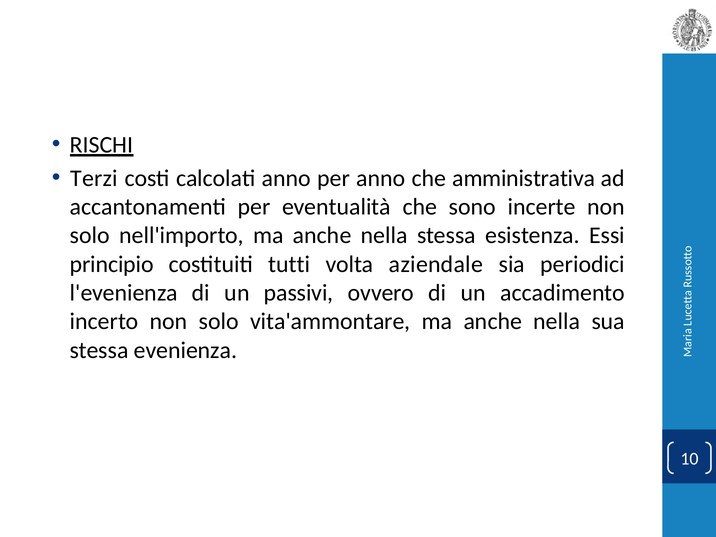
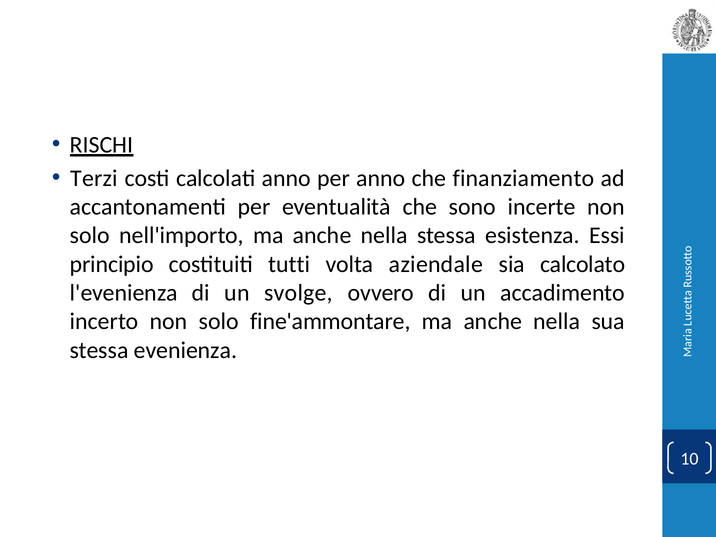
amministrativa: amministrativa -> finanziamento (523, 178)
periodici: periodici -> calcolato (583, 264)
passivi: passivi -> svolge (298, 293)
vita'ammontare: vita'ammontare -> fine'ammontare (330, 321)
